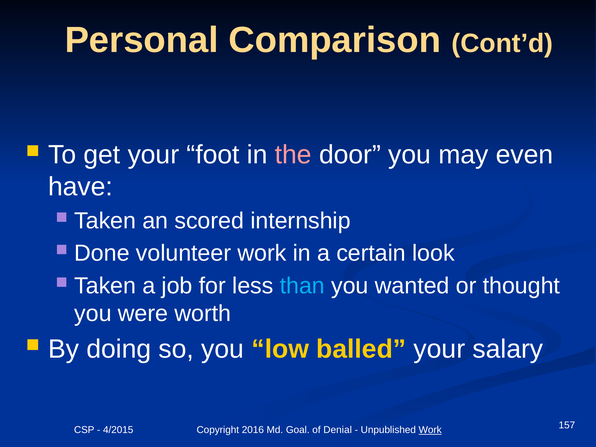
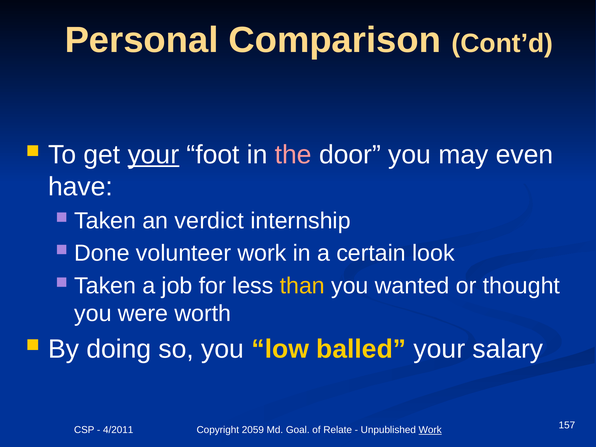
your underline: none -> present (153, 155)
scored: scored -> verdict (209, 221)
than colour: light blue -> yellow (302, 286)
4/2015: 4/2015 -> 4/2011 (118, 430)
2016: 2016 -> 2059 (253, 430)
Denial: Denial -> Relate (338, 430)
